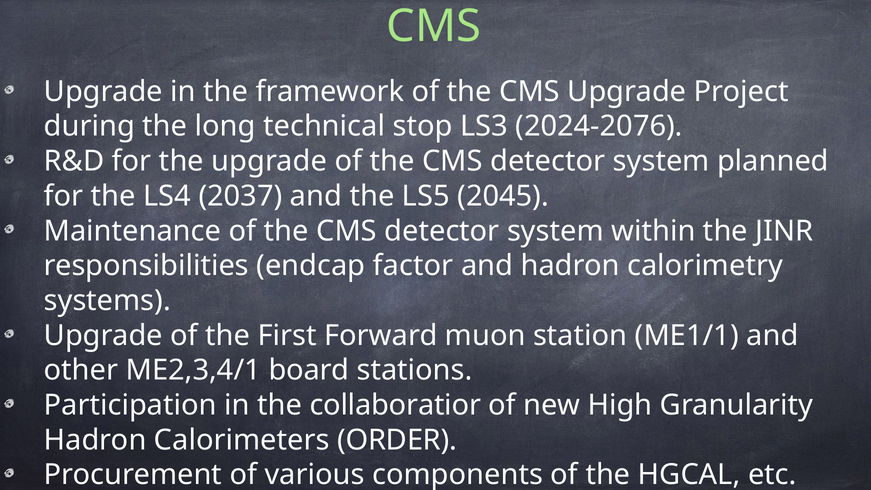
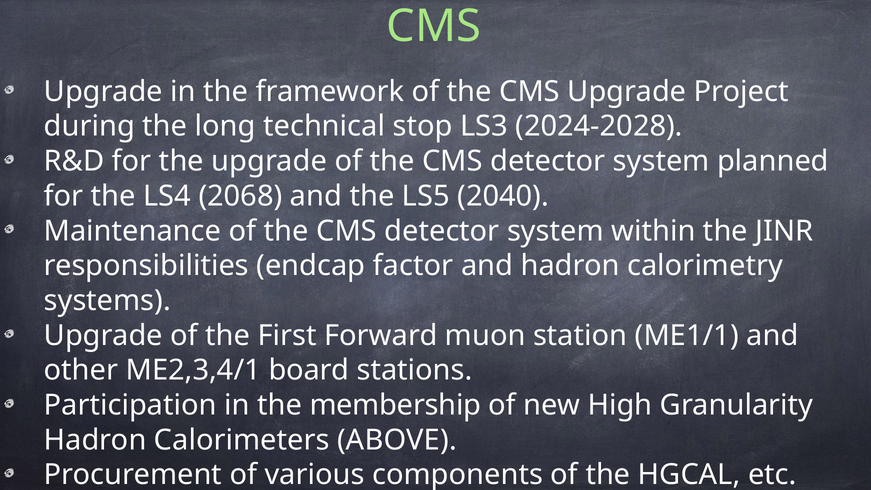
2024-2076: 2024-2076 -> 2024-2028 (599, 126)
2037: 2037 -> 2068 (240, 196)
2045: 2045 -> 2040 (503, 196)
collaboratior: collaboratior -> membership (395, 405)
ORDER: ORDER -> ABOVE (397, 440)
